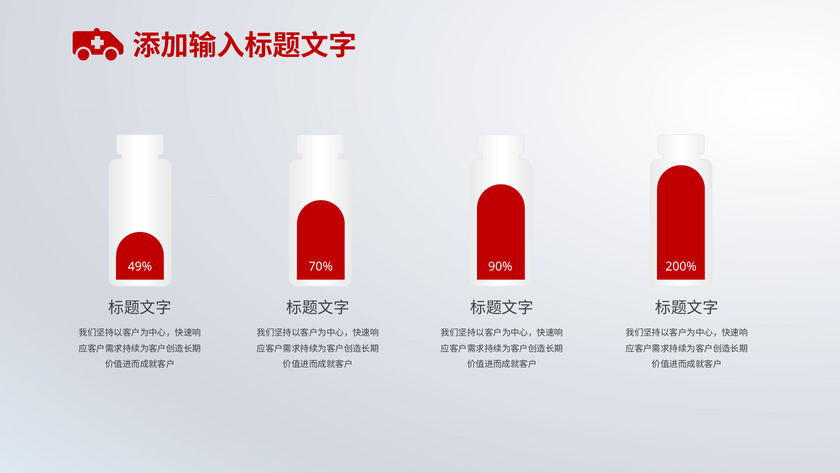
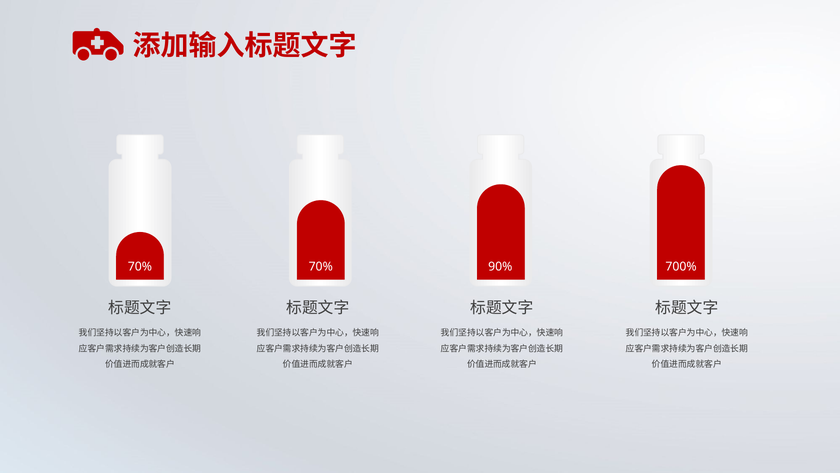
49%: 49% -> 70% (140, 266)
200%: 200% -> 700% (681, 266)
